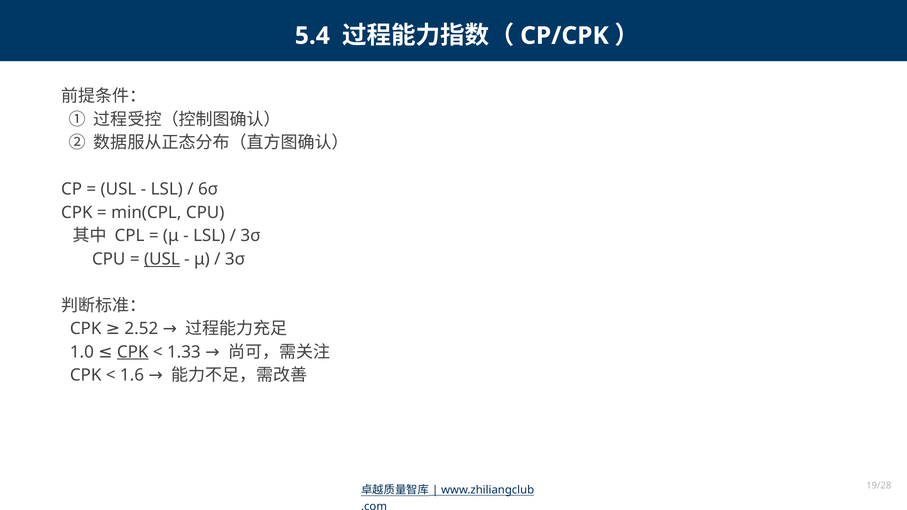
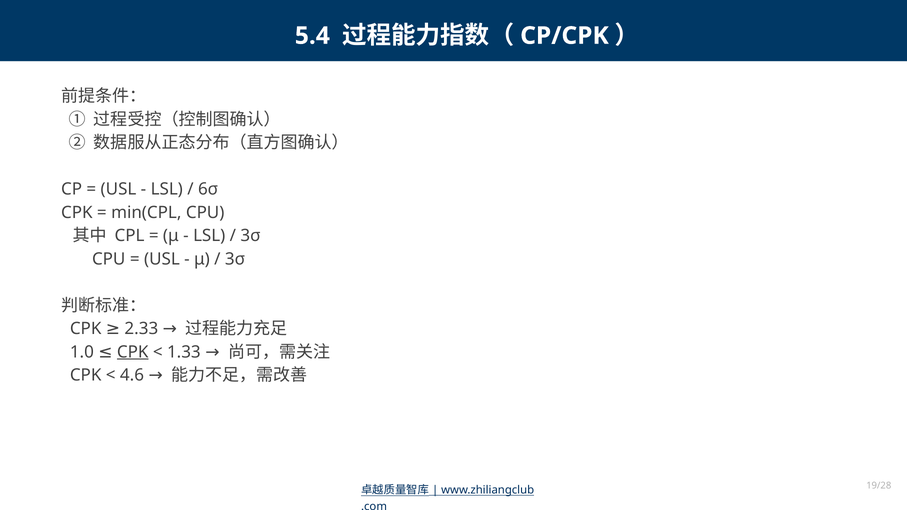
USL underline: present -> none (162, 259)
2.52: 2.52 -> 2.33 (141, 329)
1.6: 1.6 -> 4.6 (132, 375)
